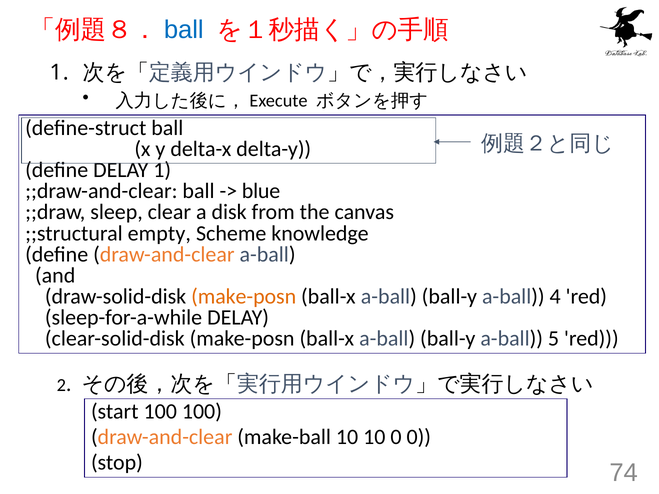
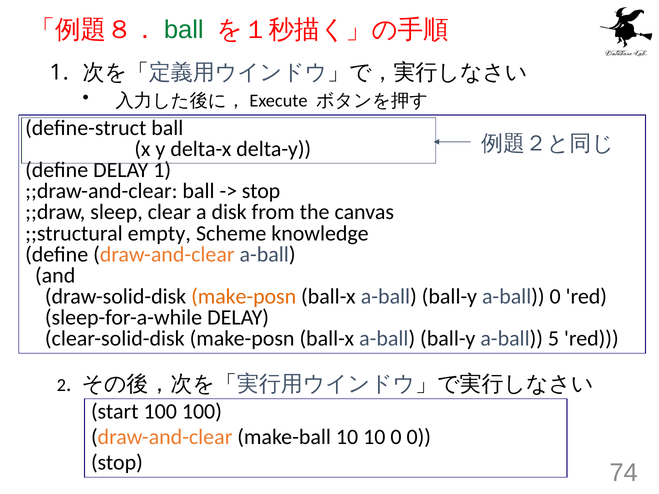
ball colour: blue -> green (184, 30)
blue: blue -> stop (261, 191)
a-ball 4: 4 -> 0 (555, 297)
